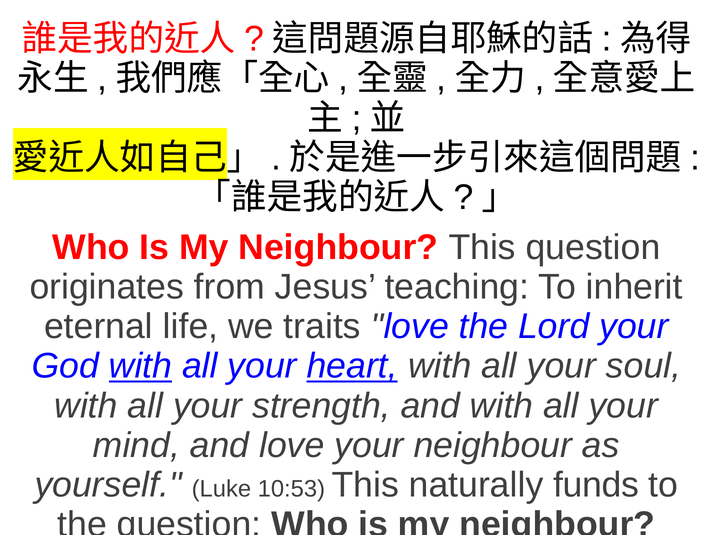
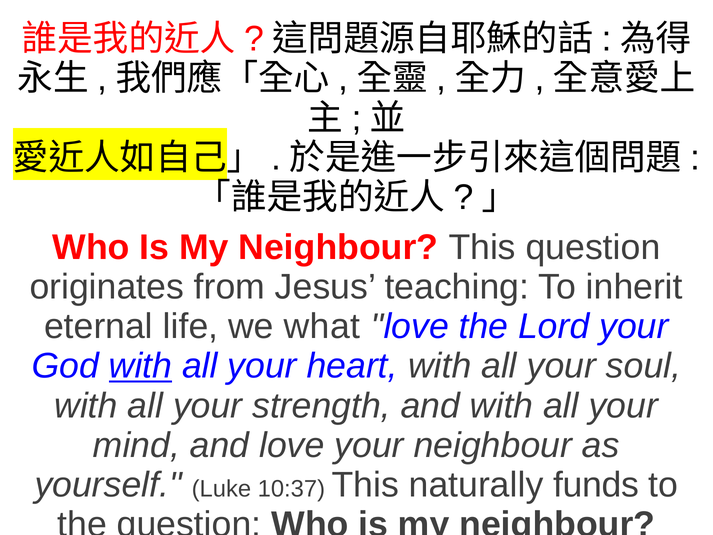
traits: traits -> what (322, 326)
heart underline: present -> none (352, 366)
10:53: 10:53 -> 10:37 (291, 489)
